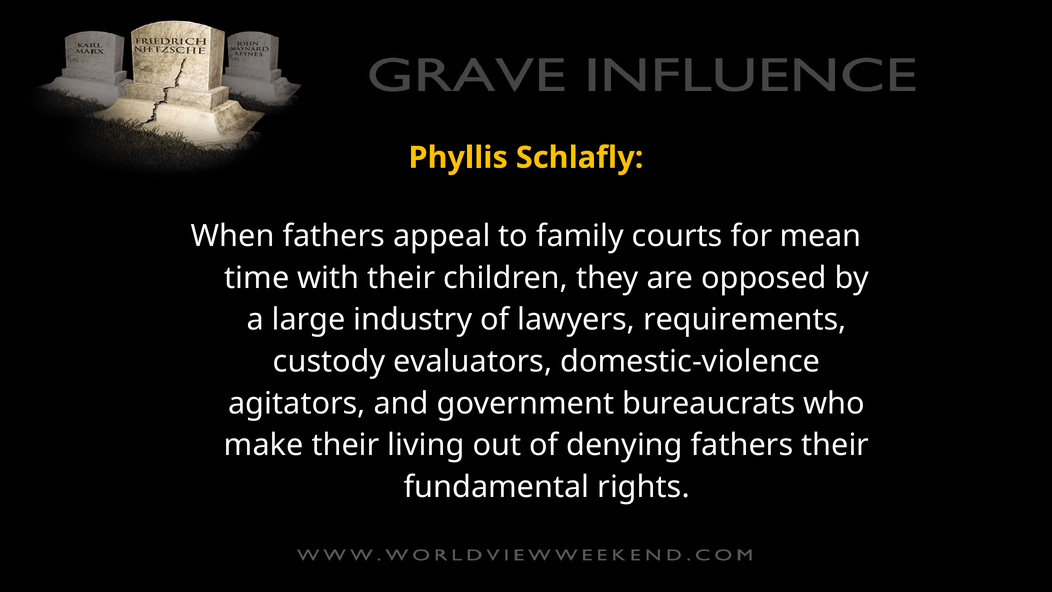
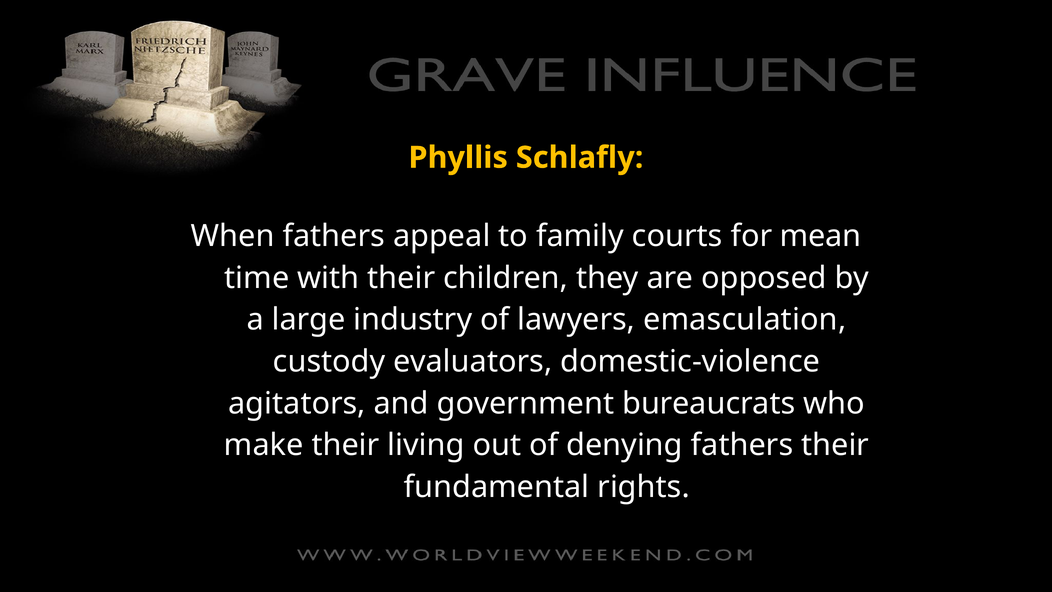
requirements: requirements -> emasculation (745, 320)
